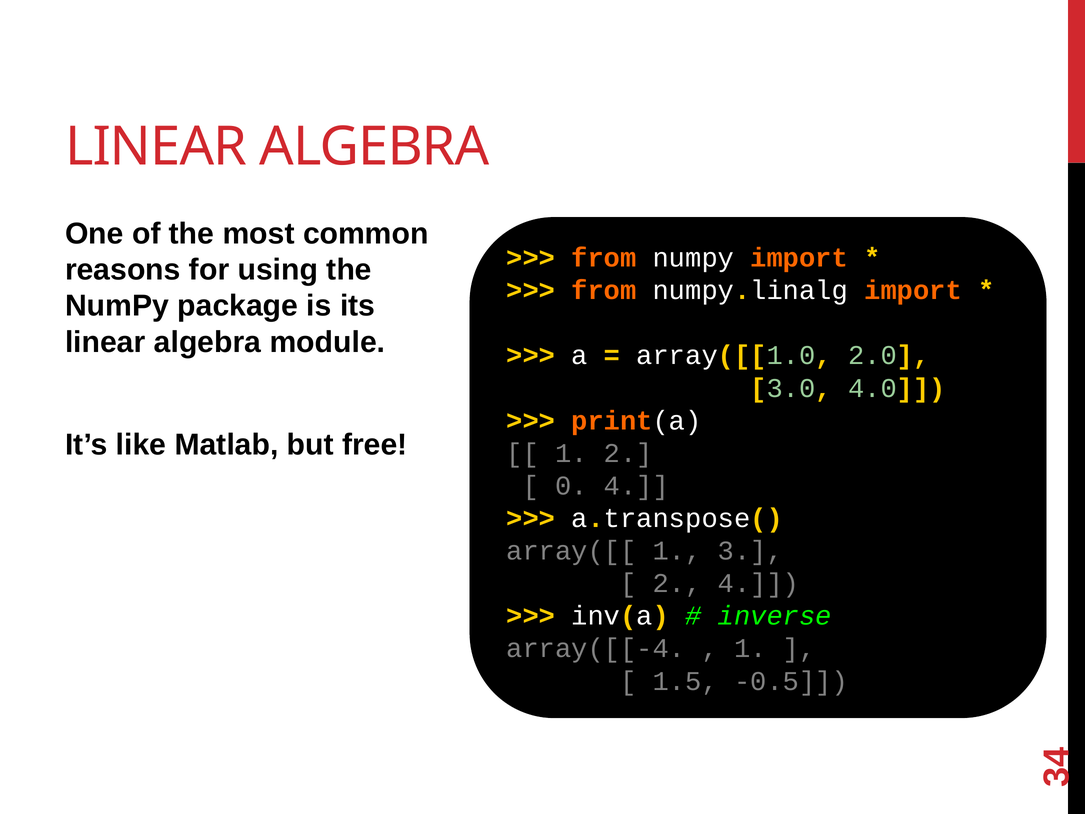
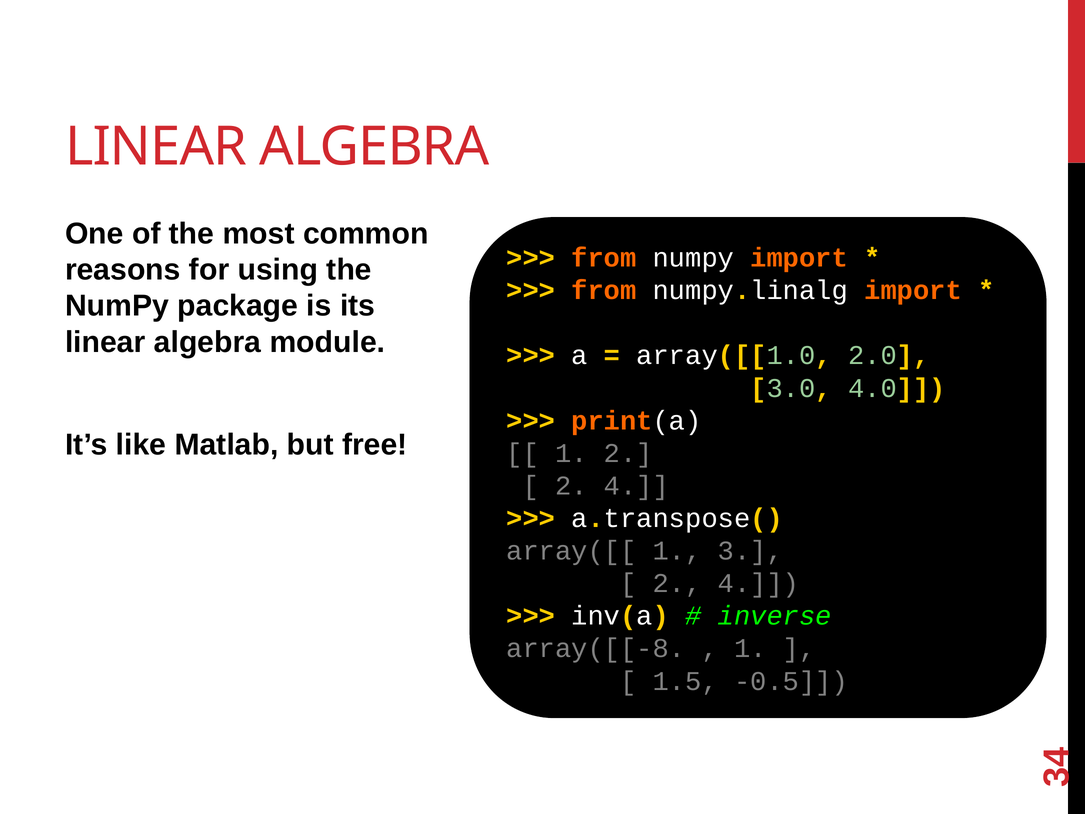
0: 0 -> 2 (571, 486)
array([[-4: array([[-4 -> array([[-8 (596, 648)
